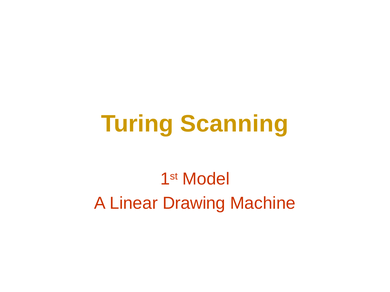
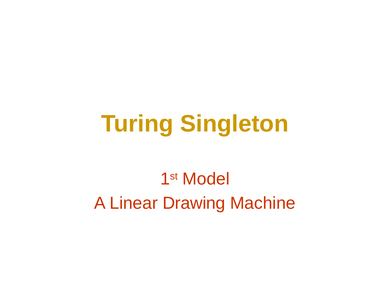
Scanning: Scanning -> Singleton (234, 124)
